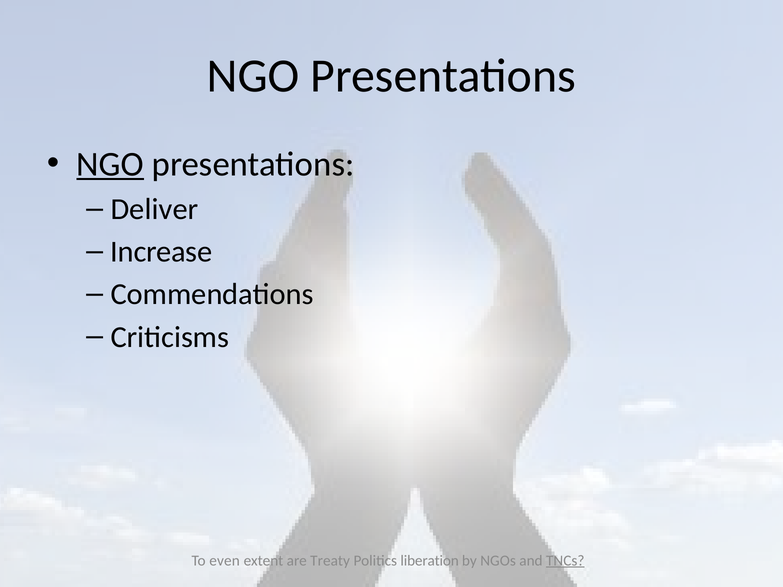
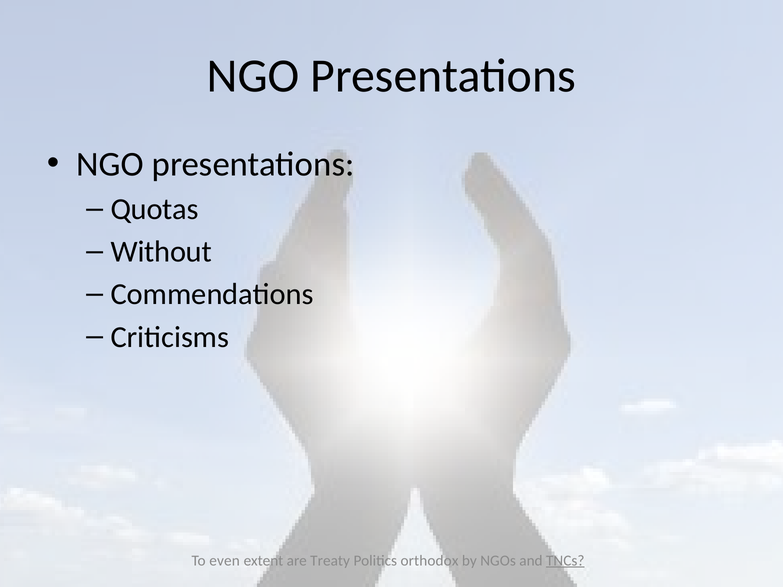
NGO underline: present -> none (110, 164)
Deliver: Deliver -> Quotas (155, 209)
Increase: Increase -> Without (161, 252)
liberation: liberation -> orthodox (429, 561)
